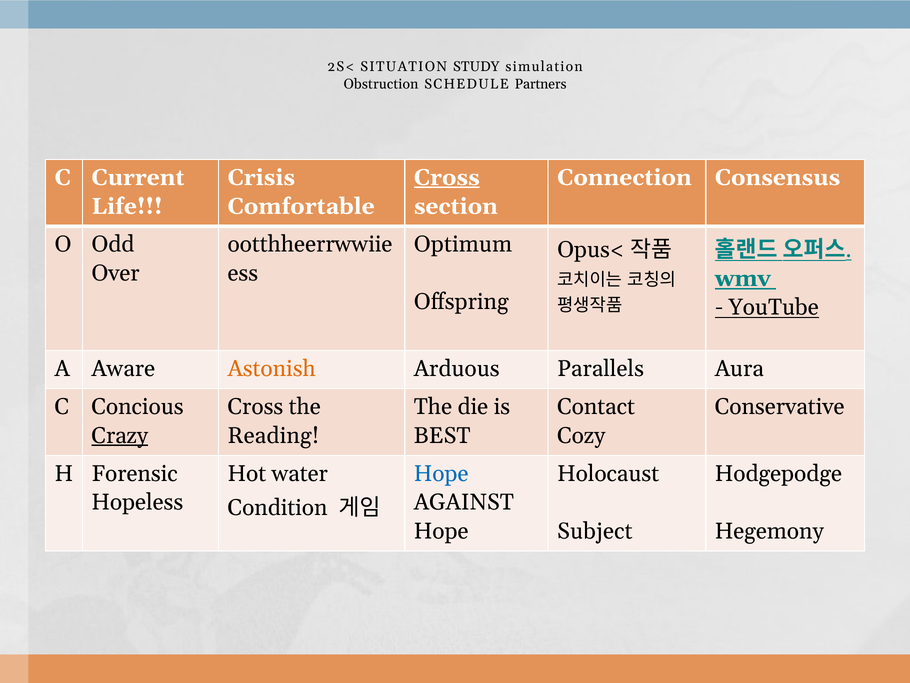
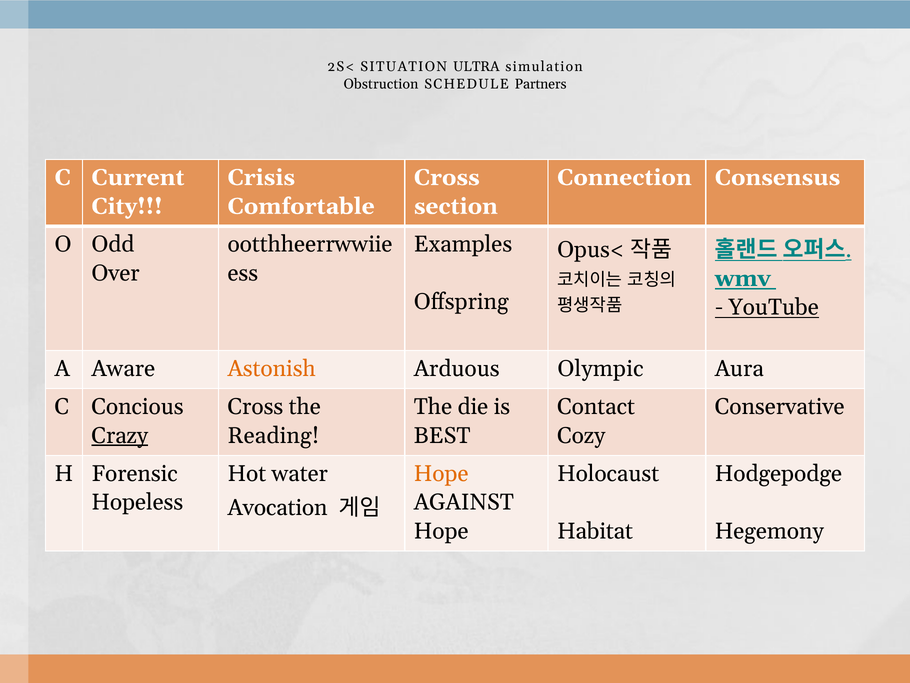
STUDY: STUDY -> ULTRA (476, 67)
Cross underline: present -> none (447, 177)
Life: Life -> City (127, 206)
Optimum: Optimum -> Examples (463, 244)
Parallels: Parallels -> Olympic (600, 368)
Hope colour: blue -> orange (441, 473)
Condition: Condition -> Avocation (278, 507)
Subject: Subject -> Habitat (595, 531)
